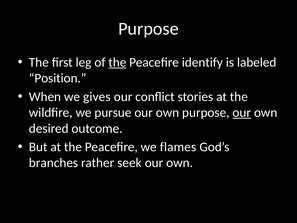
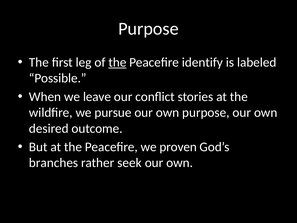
Position: Position -> Possible (58, 78)
gives: gives -> leave (97, 97)
our underline: present -> none (242, 112)
flames: flames -> proven (178, 147)
